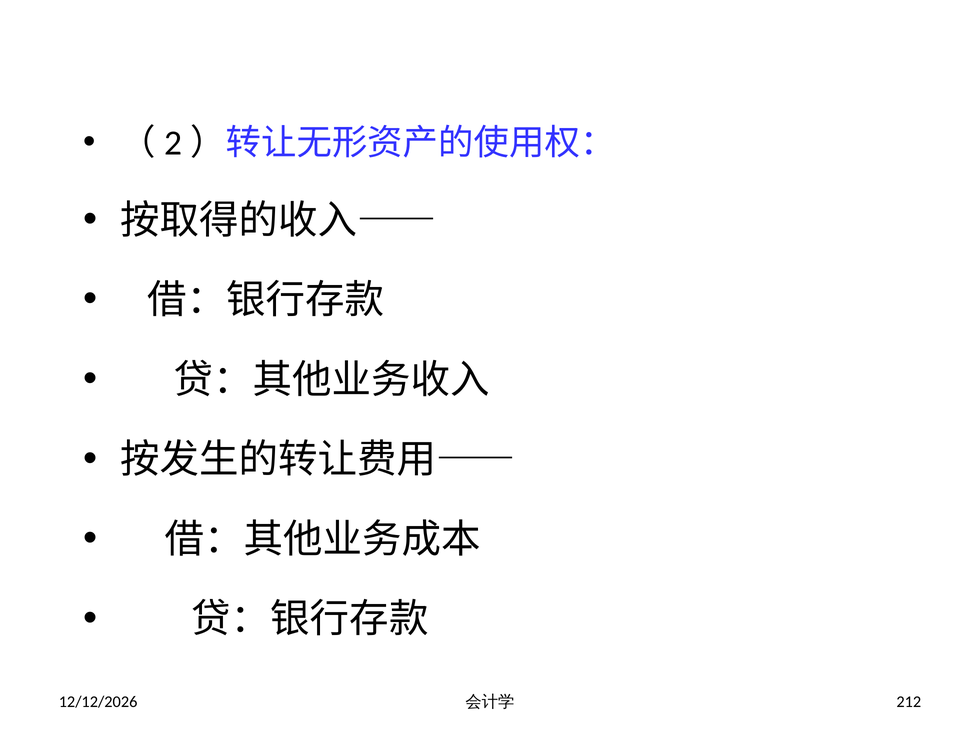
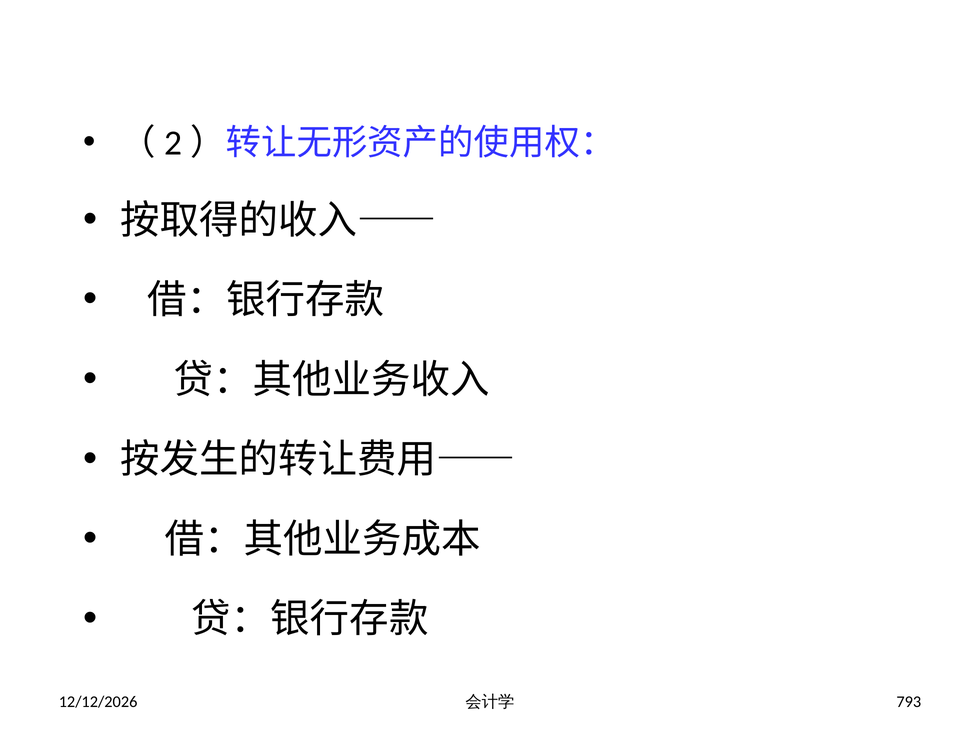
212: 212 -> 793 (909, 702)
